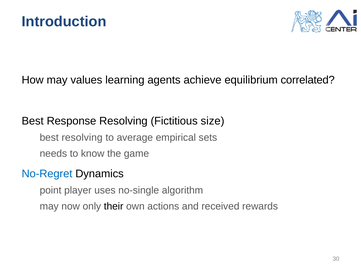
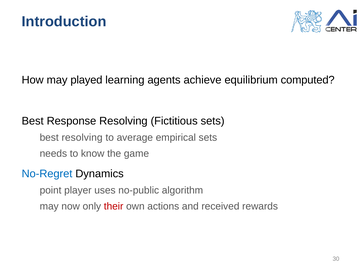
values: values -> played (86, 80)
correlated: correlated -> computed (308, 80)
Fictitious size: size -> sets (213, 121)
no-single: no-single -> no-public (139, 190)
their colour: black -> red (114, 206)
